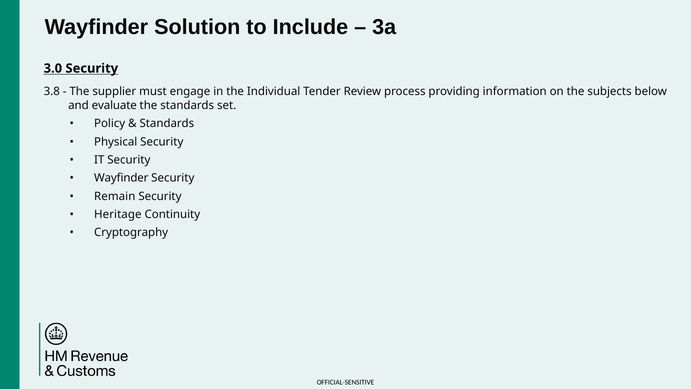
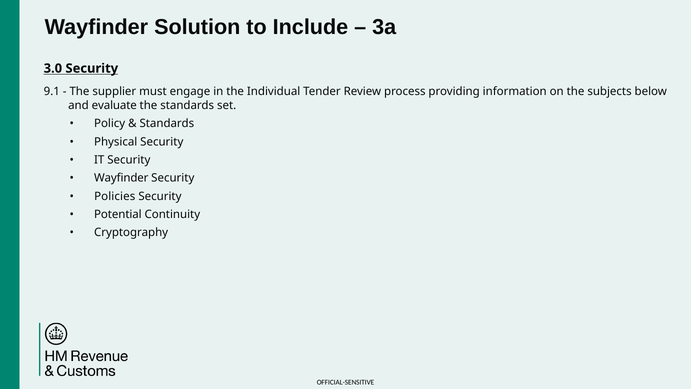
3.8: 3.8 -> 9.1 (52, 92)
Remain: Remain -> Policies (115, 196)
Heritage: Heritage -> Potential (118, 214)
